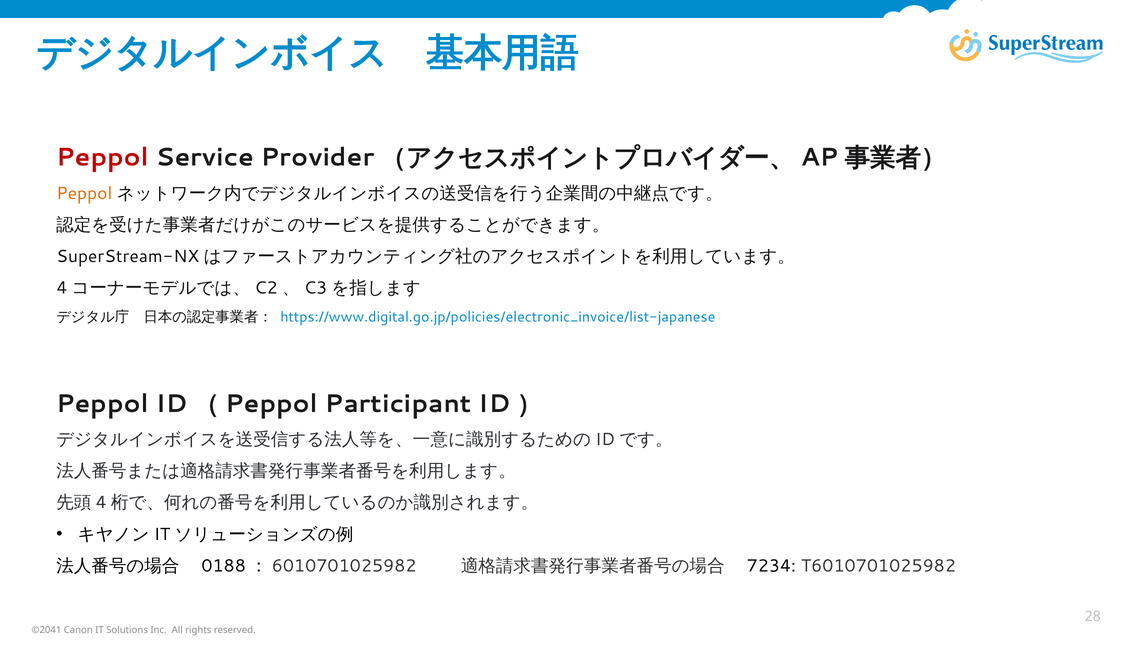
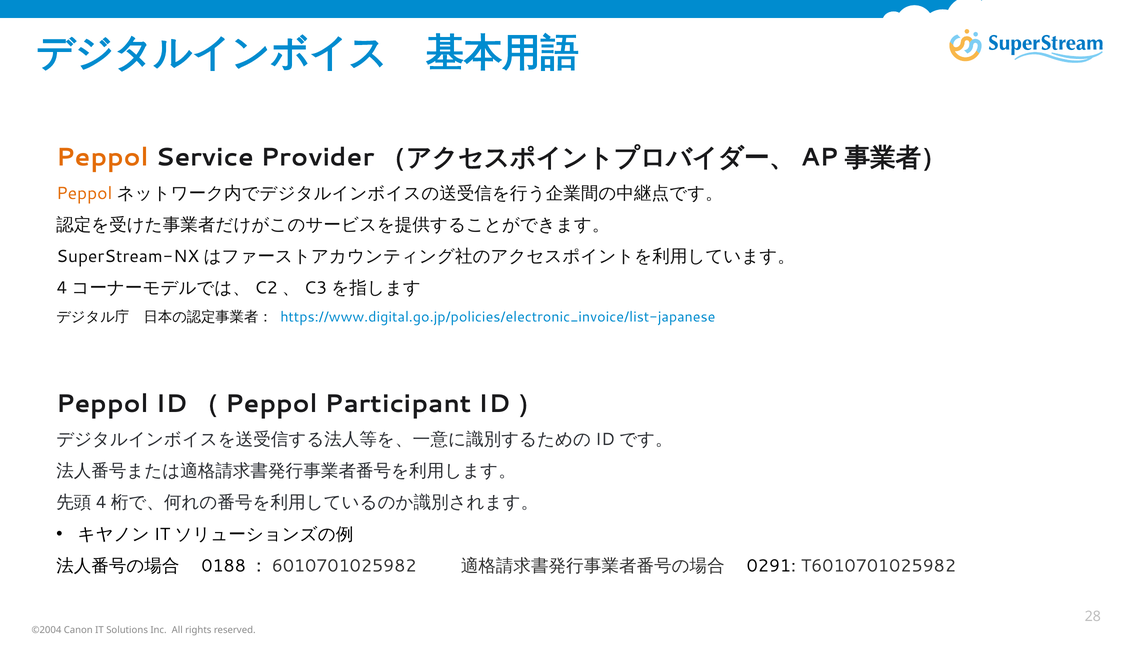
Peppol colour: red -> orange (103, 158)
7234: 7234 -> 0291 (771, 566)
©2041: ©2041 -> ©2004 (46, 630)
